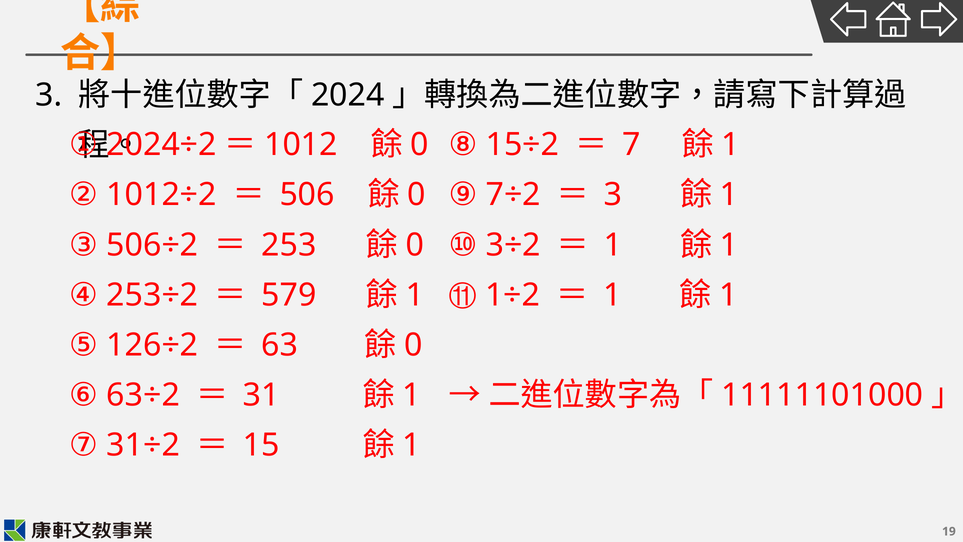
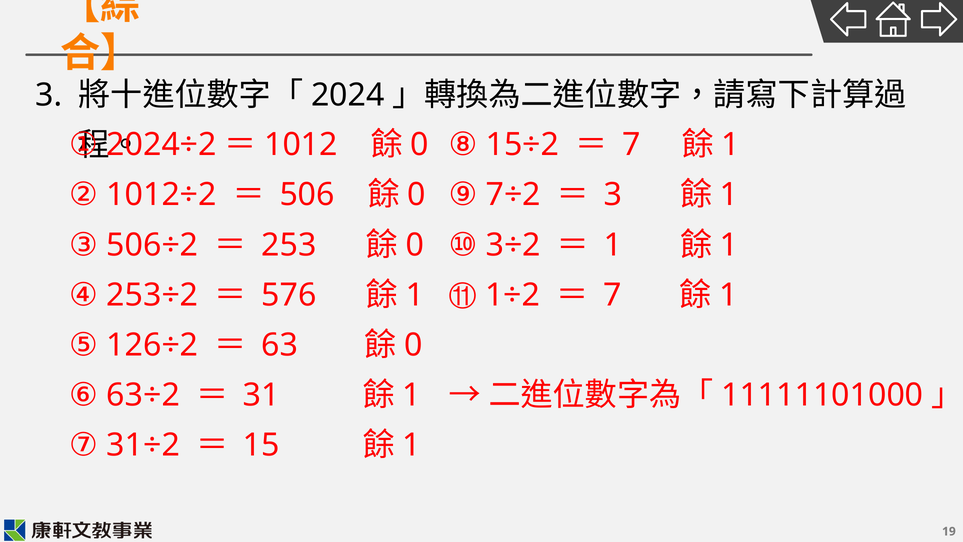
579: 579 -> 576 (289, 295)
1: 1 -> 7 (612, 295)
